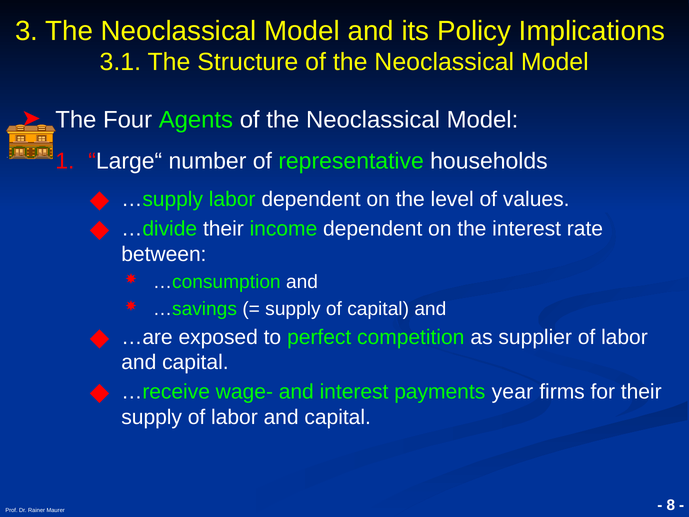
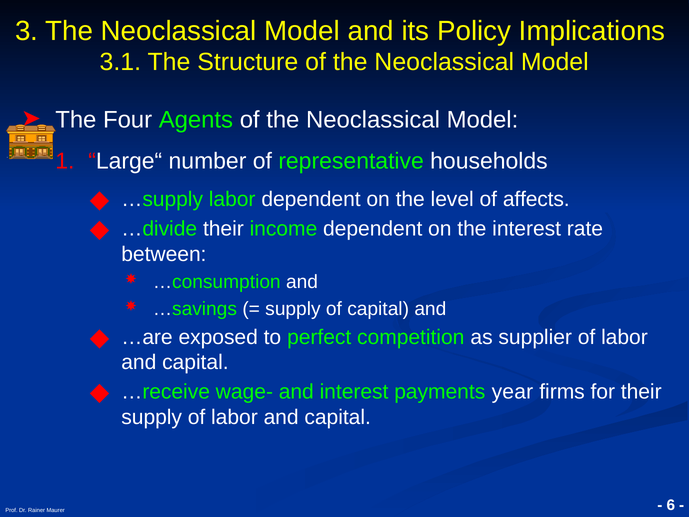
values: values -> affects (536, 199)
8: 8 -> 6 (671, 505)
